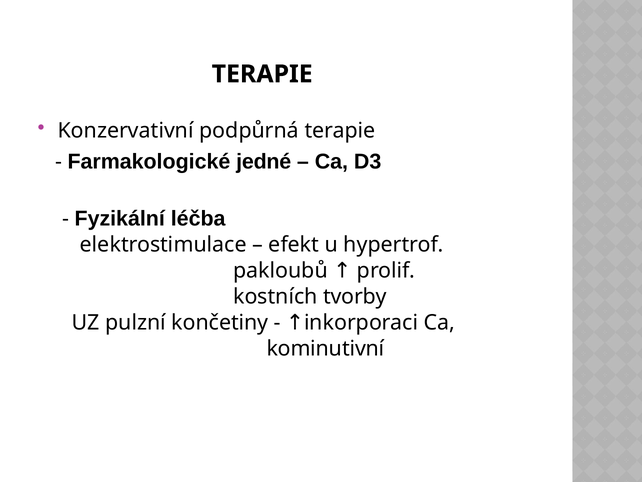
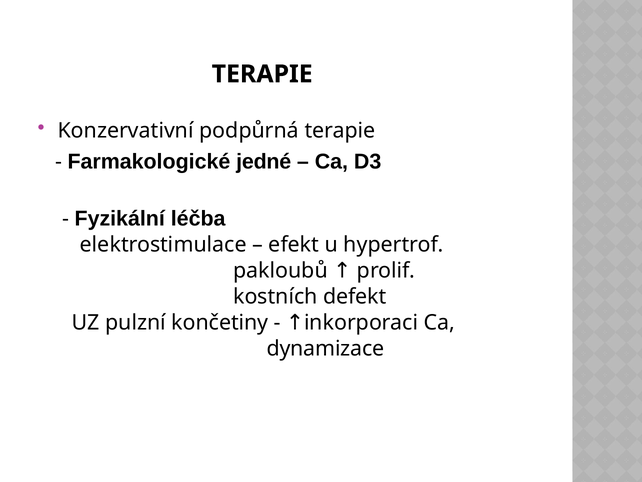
tvorby: tvorby -> defekt (355, 296)
kominutivní: kominutivní -> dynamizace (325, 348)
